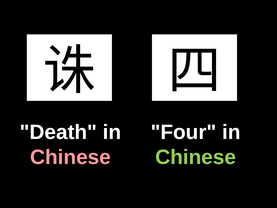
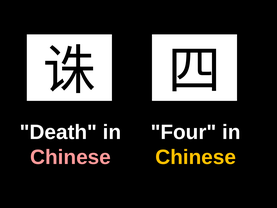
Chinese colour: light green -> yellow (196, 157)
